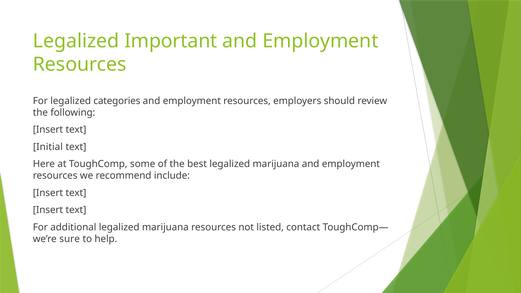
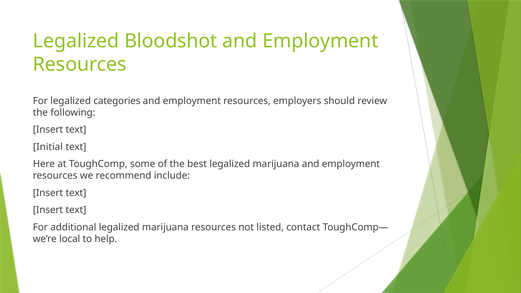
Important: Important -> Bloodshot (171, 41)
sure: sure -> local (70, 239)
